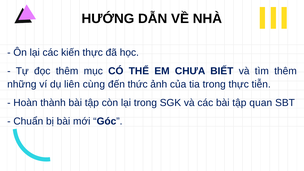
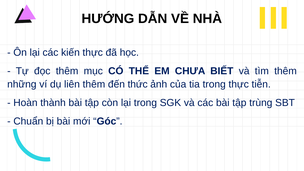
liên cùng: cùng -> thêm (94, 84)
quan: quan -> trùng (261, 103)
